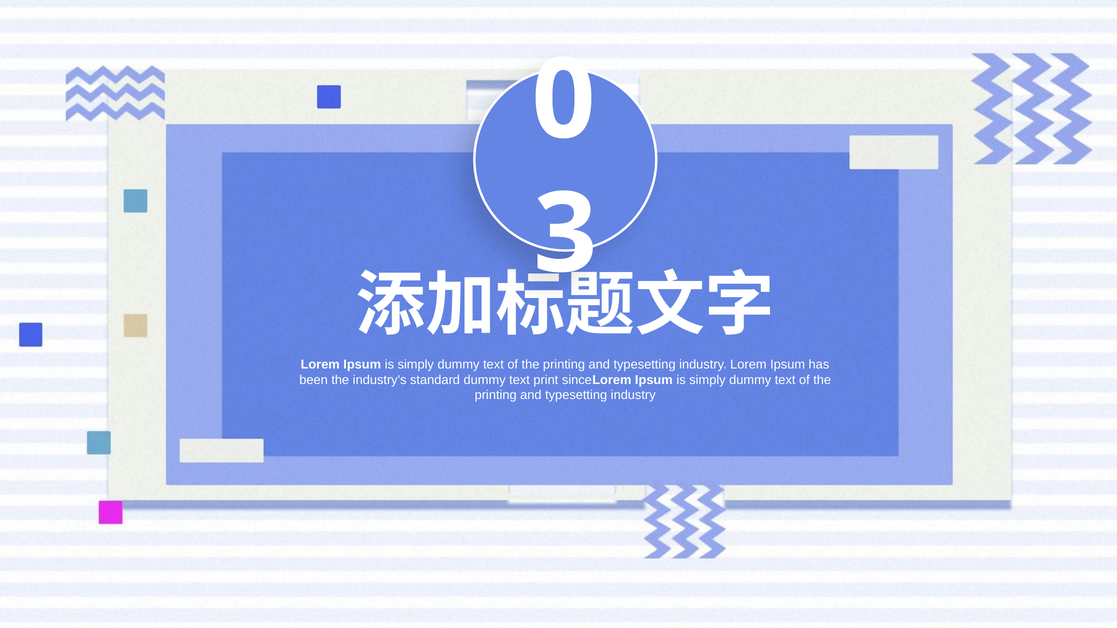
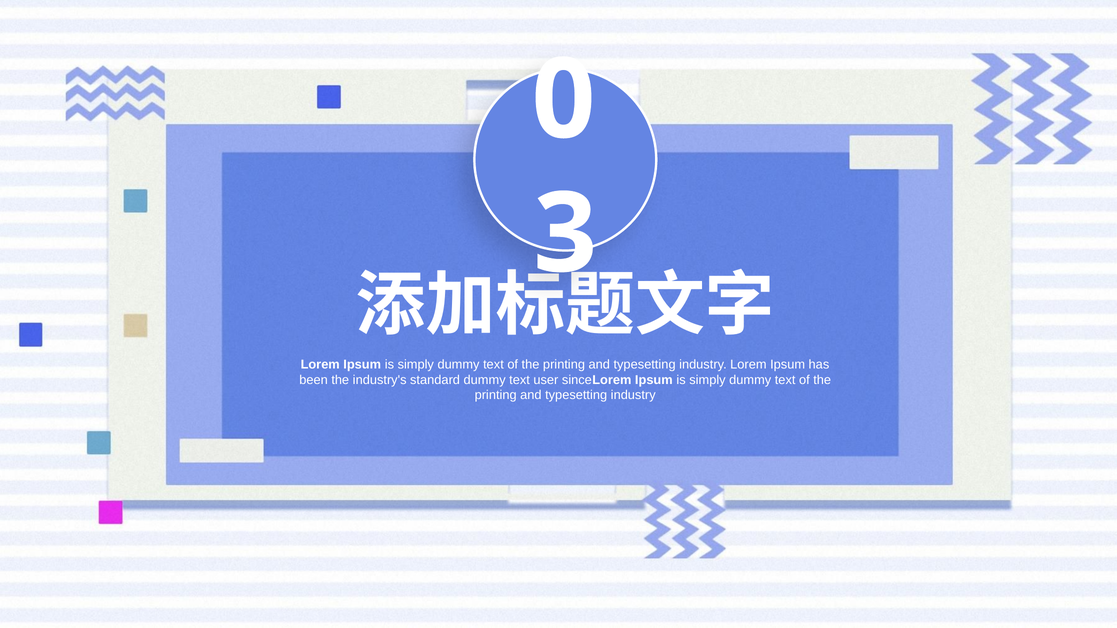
print: print -> user (546, 380)
